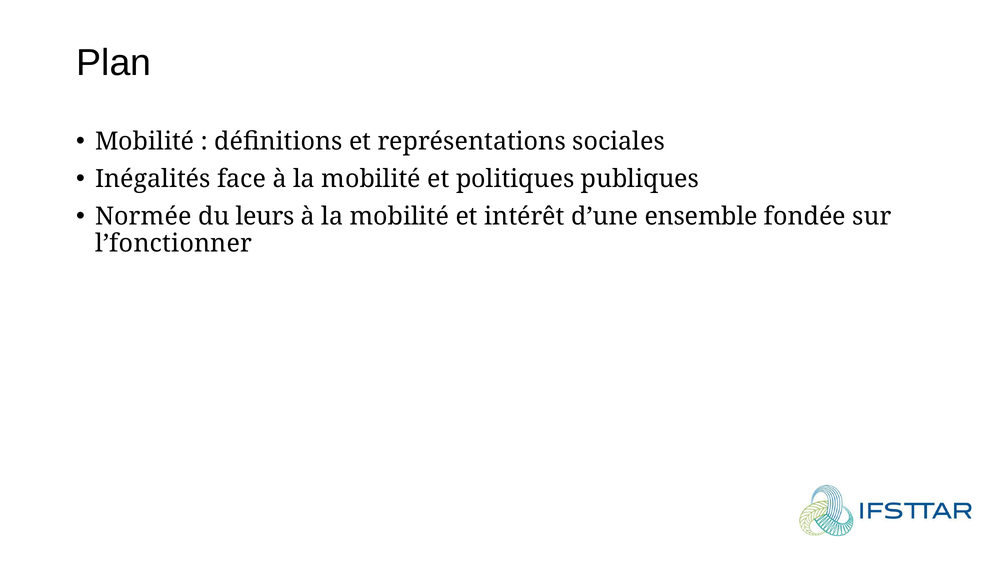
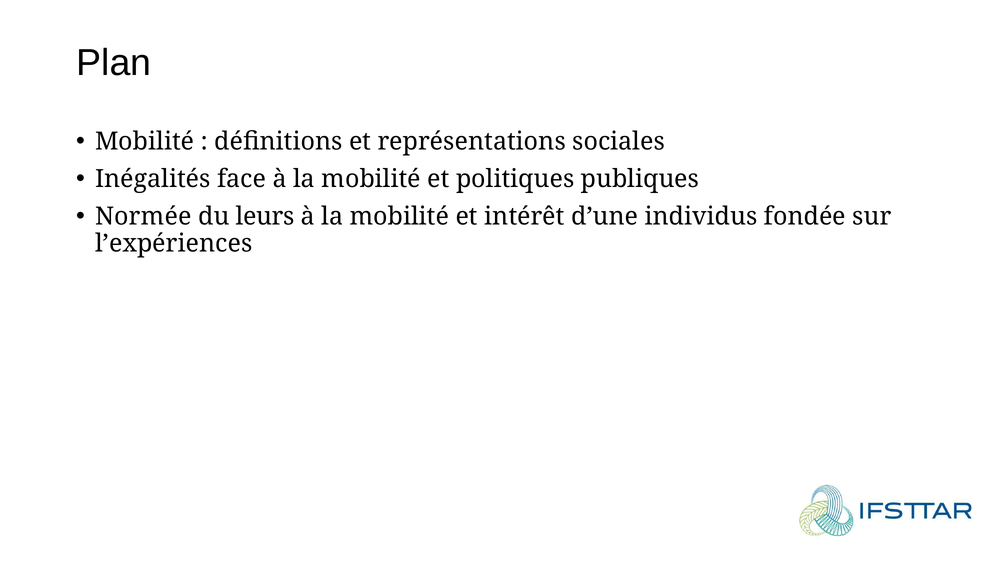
ensemble: ensemble -> individus (701, 216)
l’fonctionner: l’fonctionner -> l’expériences (174, 244)
